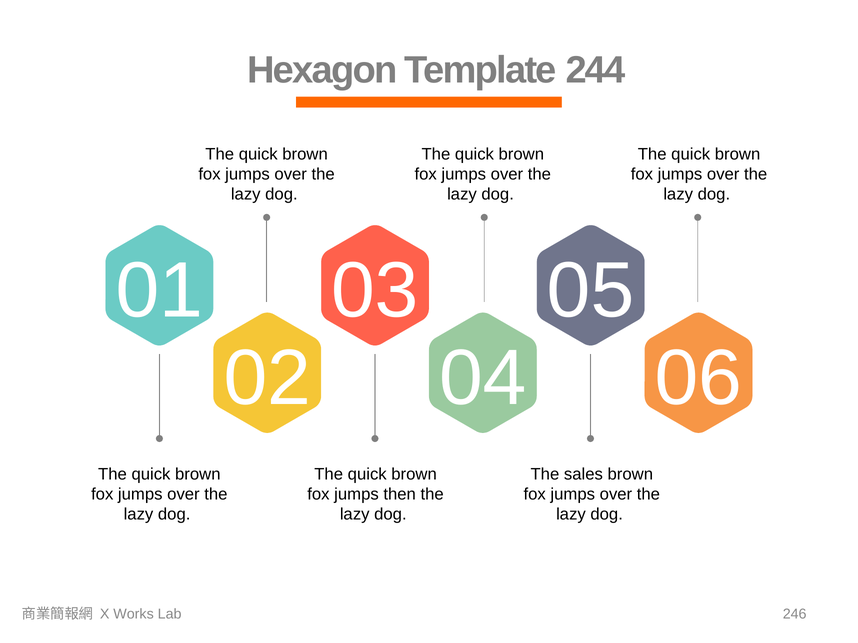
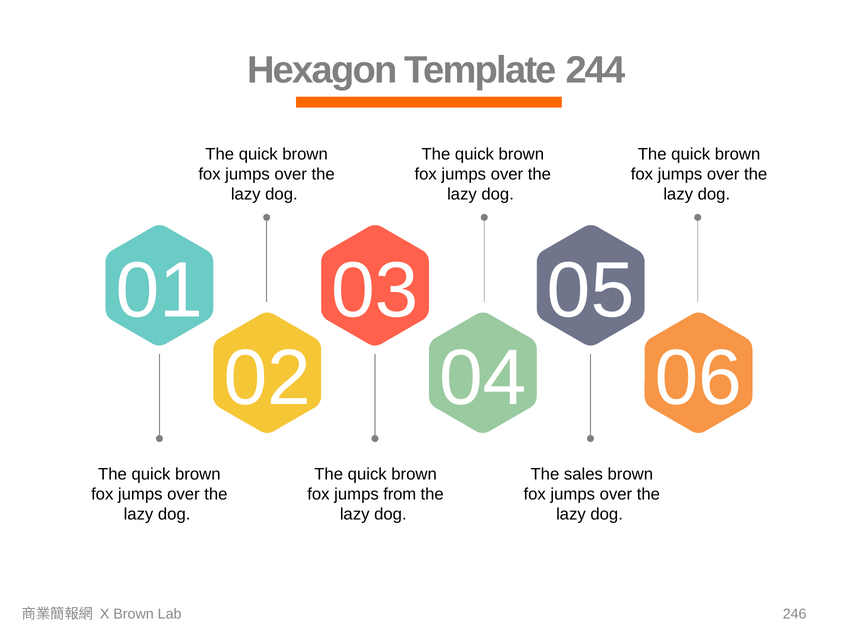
then: then -> from (400, 494)
X Works: Works -> Brown (134, 615)
